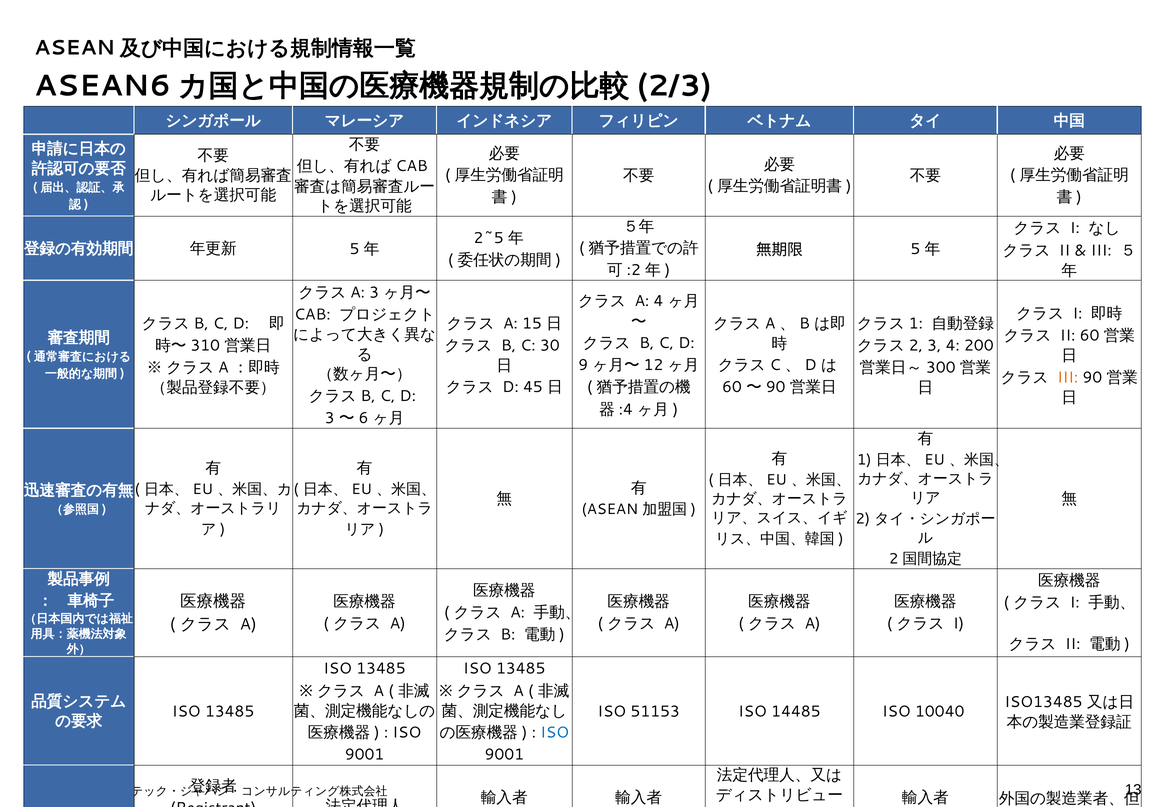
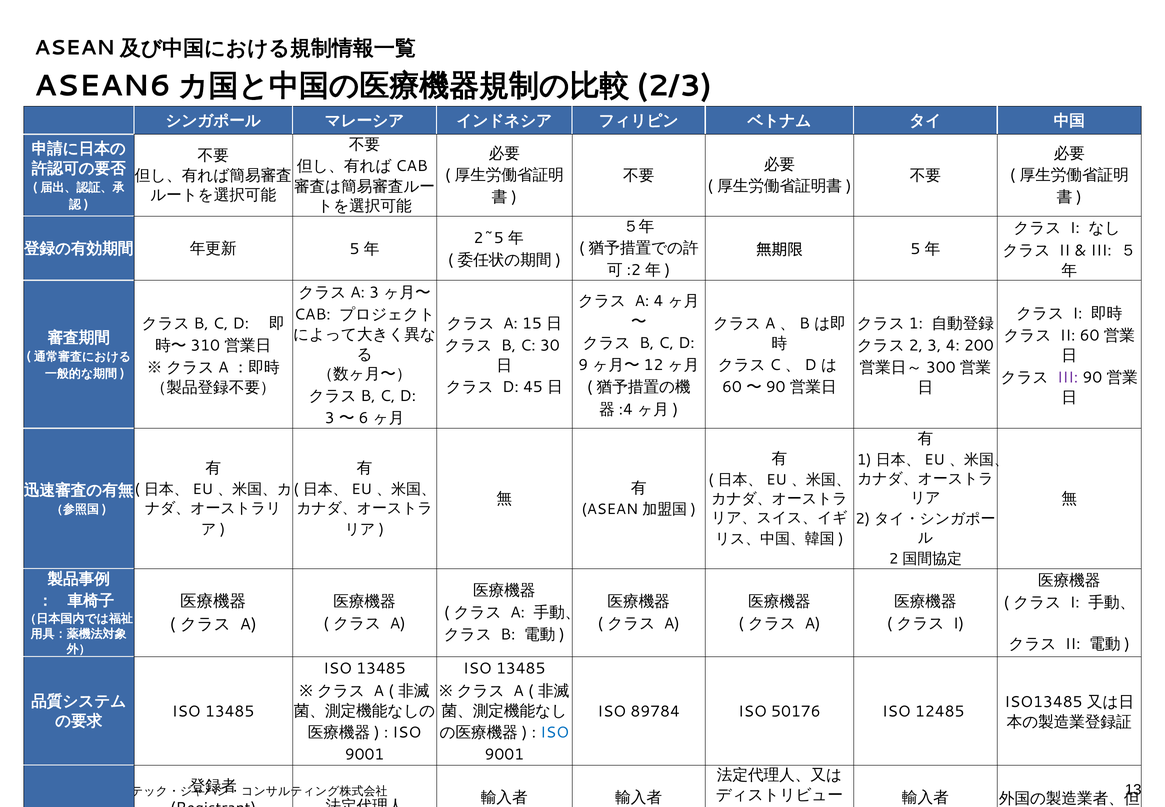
III colour: orange -> purple (1068, 377)
51153: 51153 -> 89784 (655, 711)
14485: 14485 -> 50176 (796, 711)
10040: 10040 -> 12485 (940, 711)
